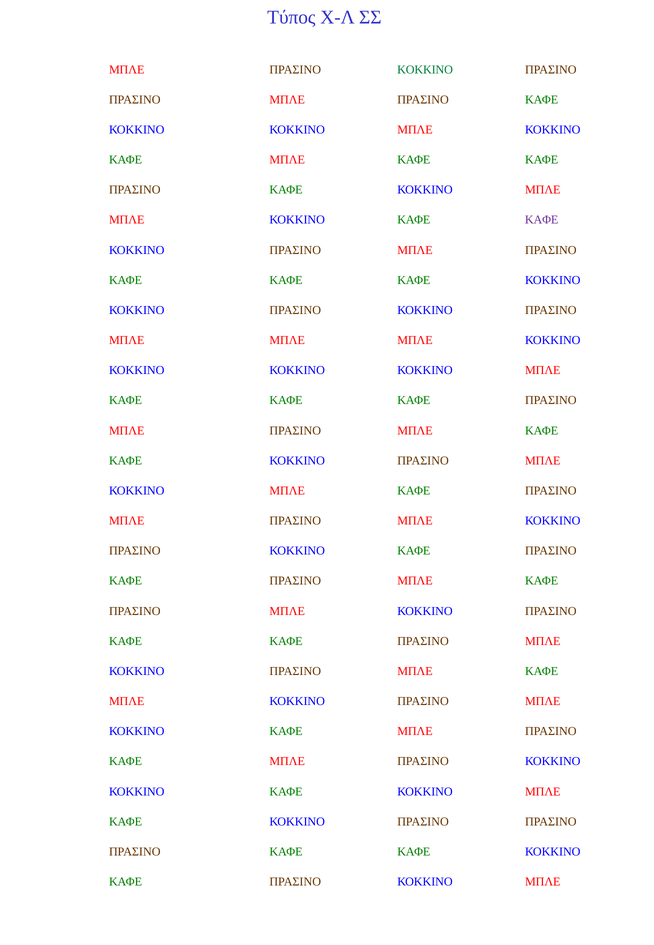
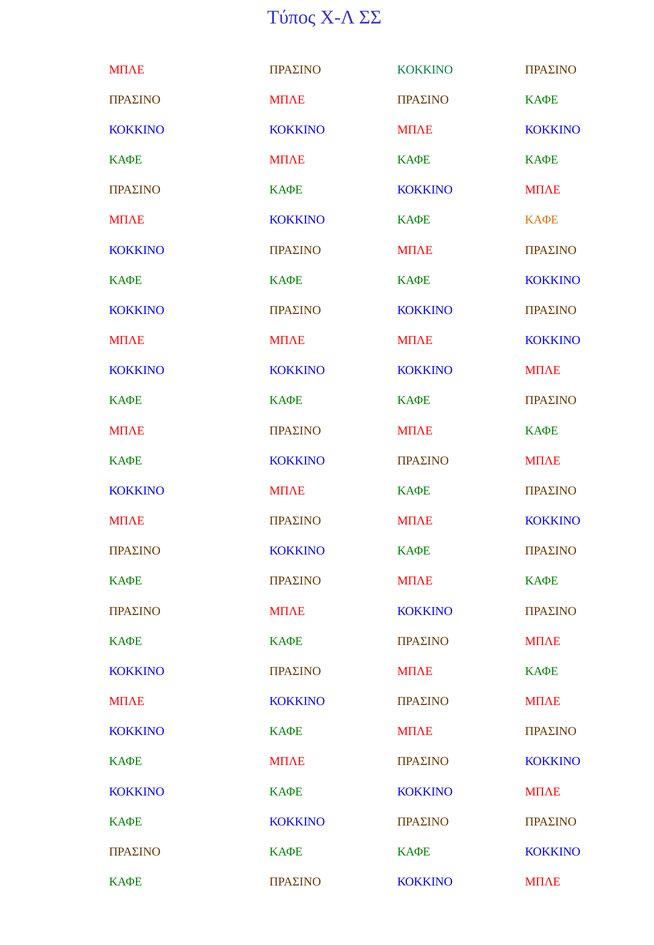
ΚΑΦΕ colour: purple -> orange (542, 220)
